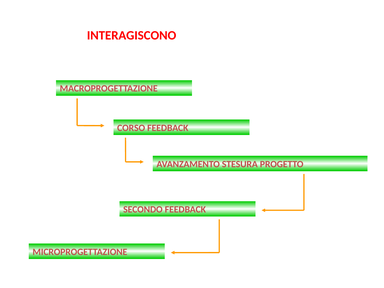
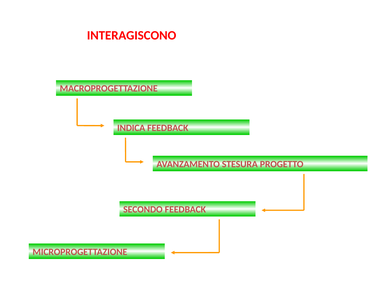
CORSO: CORSO -> INDICA (131, 128)
